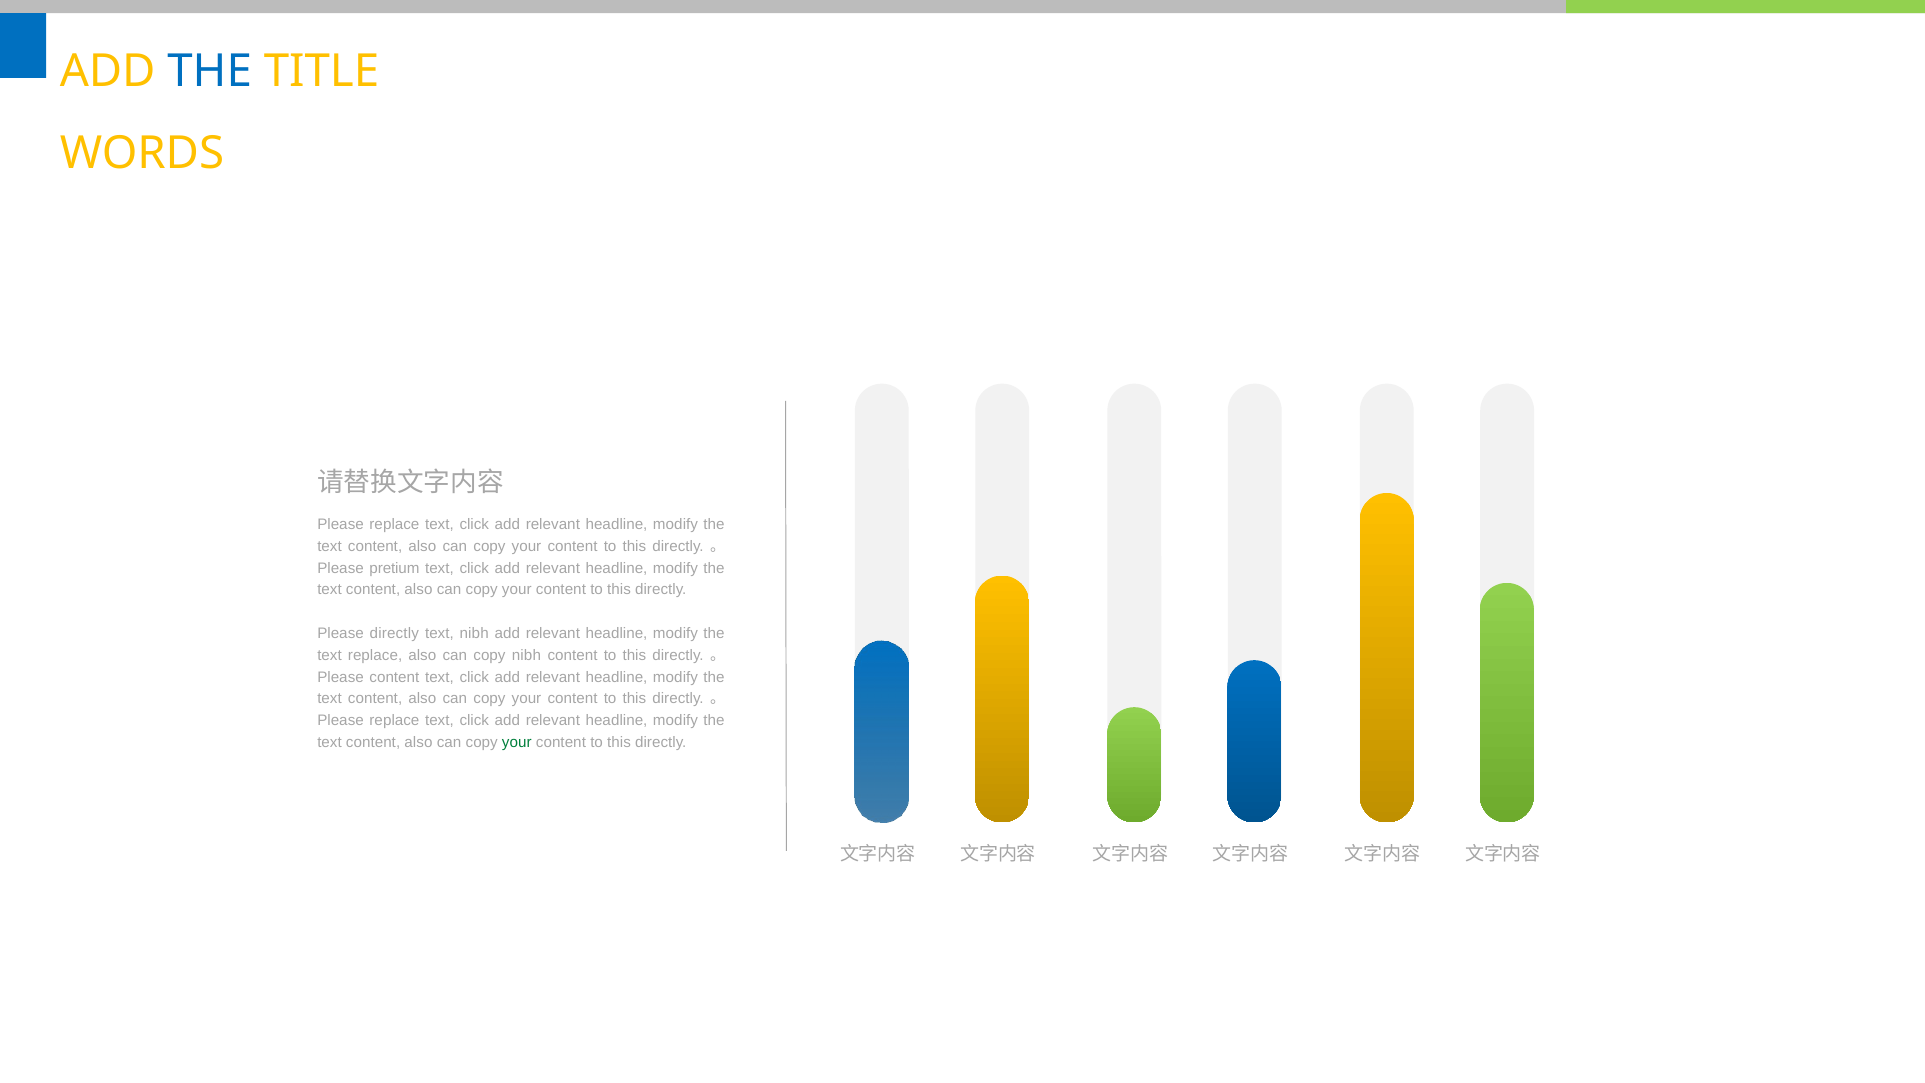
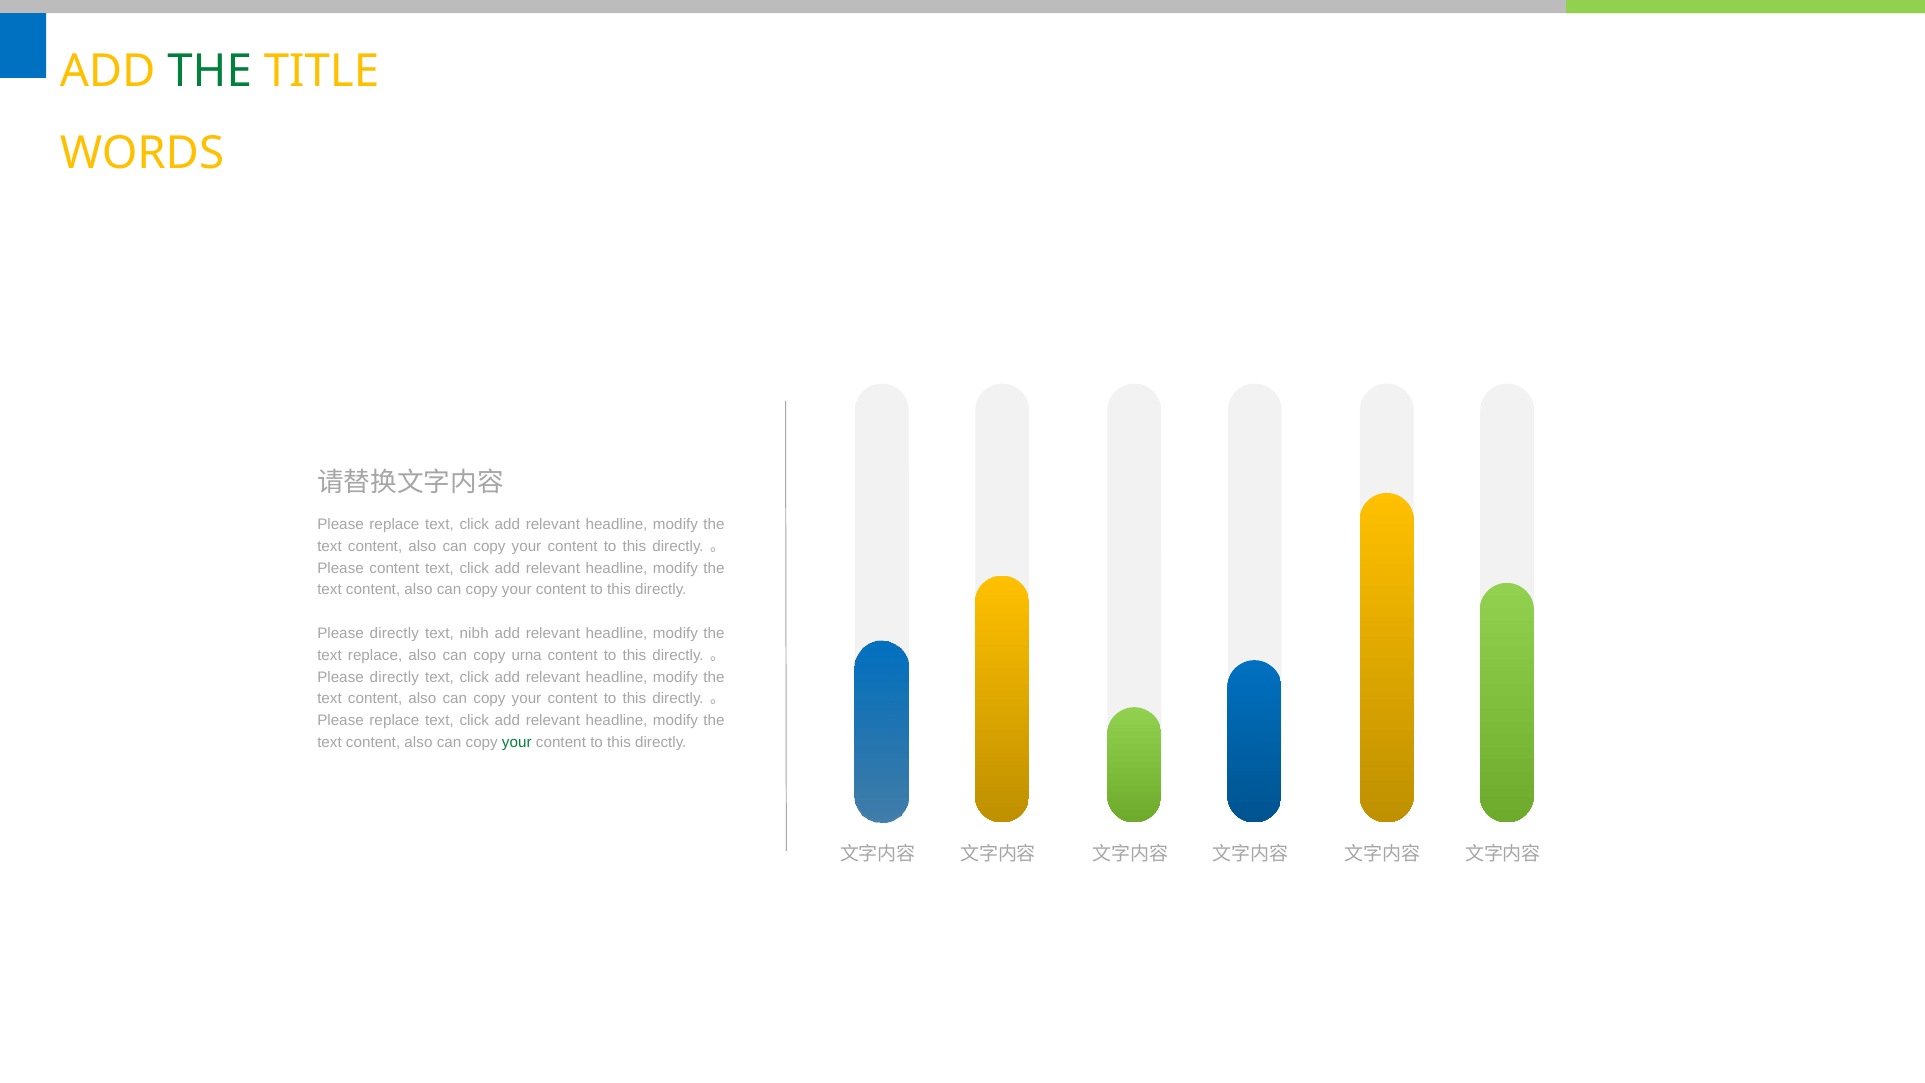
THE colour: blue -> green (210, 71)
Please pretium: pretium -> content (394, 568)
copy nibh: nibh -> urna (527, 655)
content: content -> directly (394, 677)
